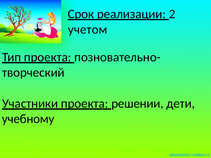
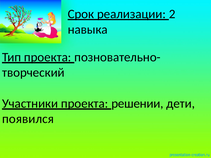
учетом: учетом -> навыка (88, 29)
учебному: учебному -> появился (28, 119)
